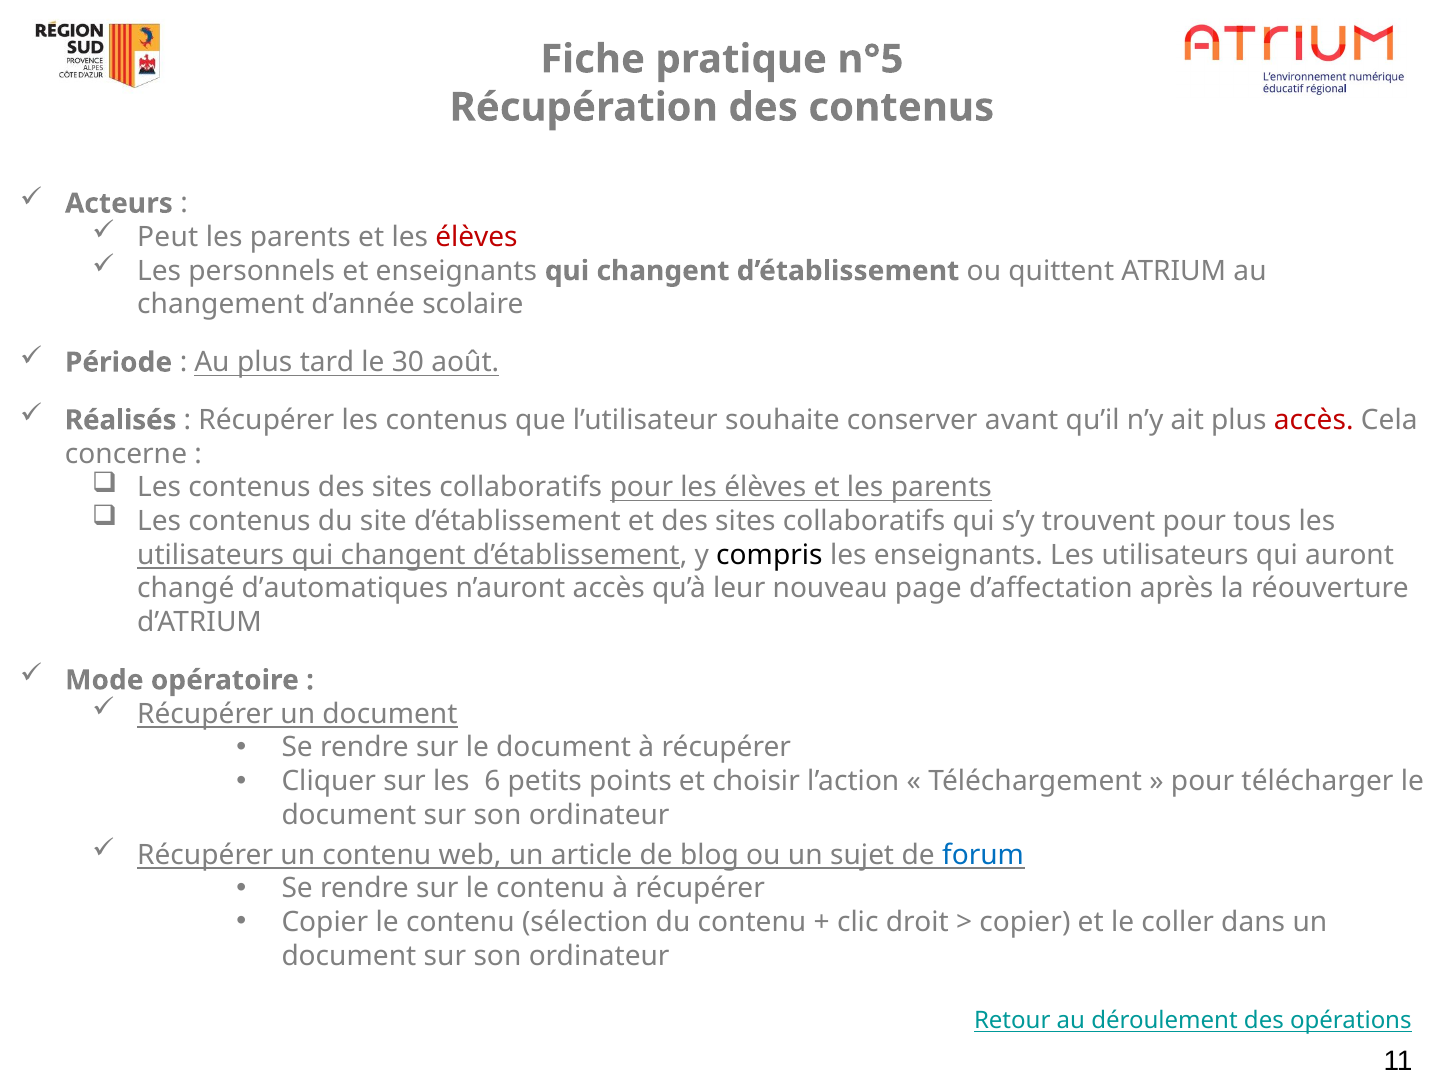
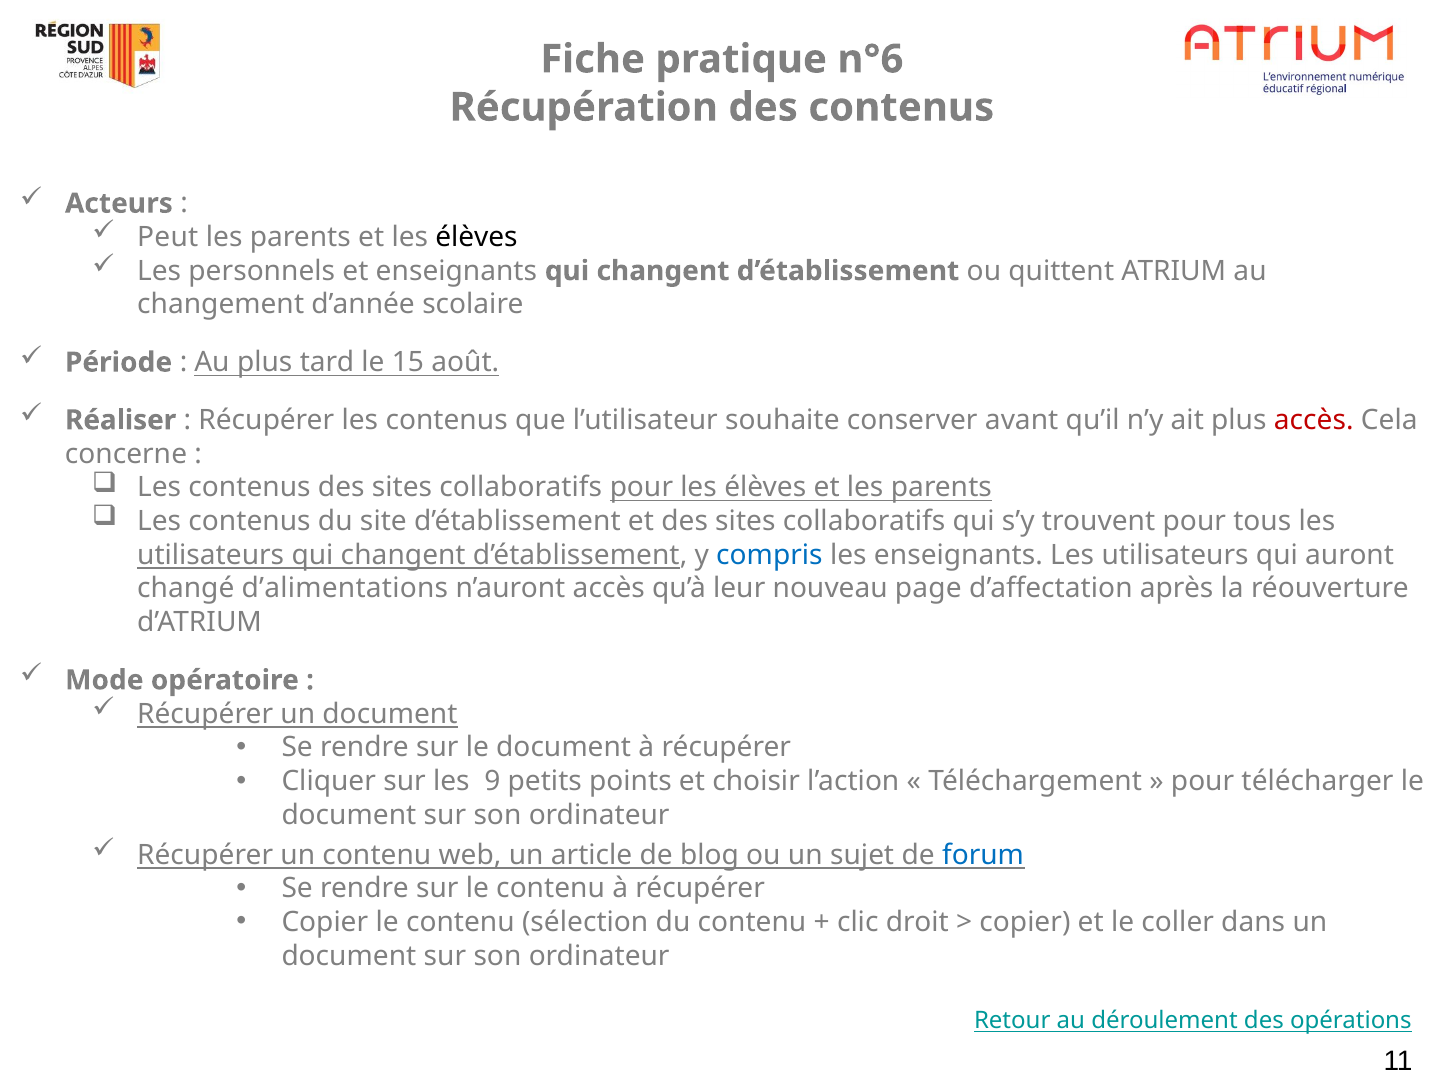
n°5: n°5 -> n°6 (870, 59)
élèves colour: red -> black (476, 237)
30: 30 -> 15 (408, 362)
Réalisés: Réalisés -> Réaliser (121, 420)
compris colour: black -> blue (769, 555)
d’automatiques: d’automatiques -> d’alimentations (345, 589)
6: 6 -> 9 (492, 781)
